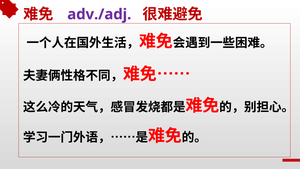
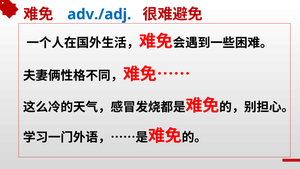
adv./adj colour: purple -> blue (99, 14)
